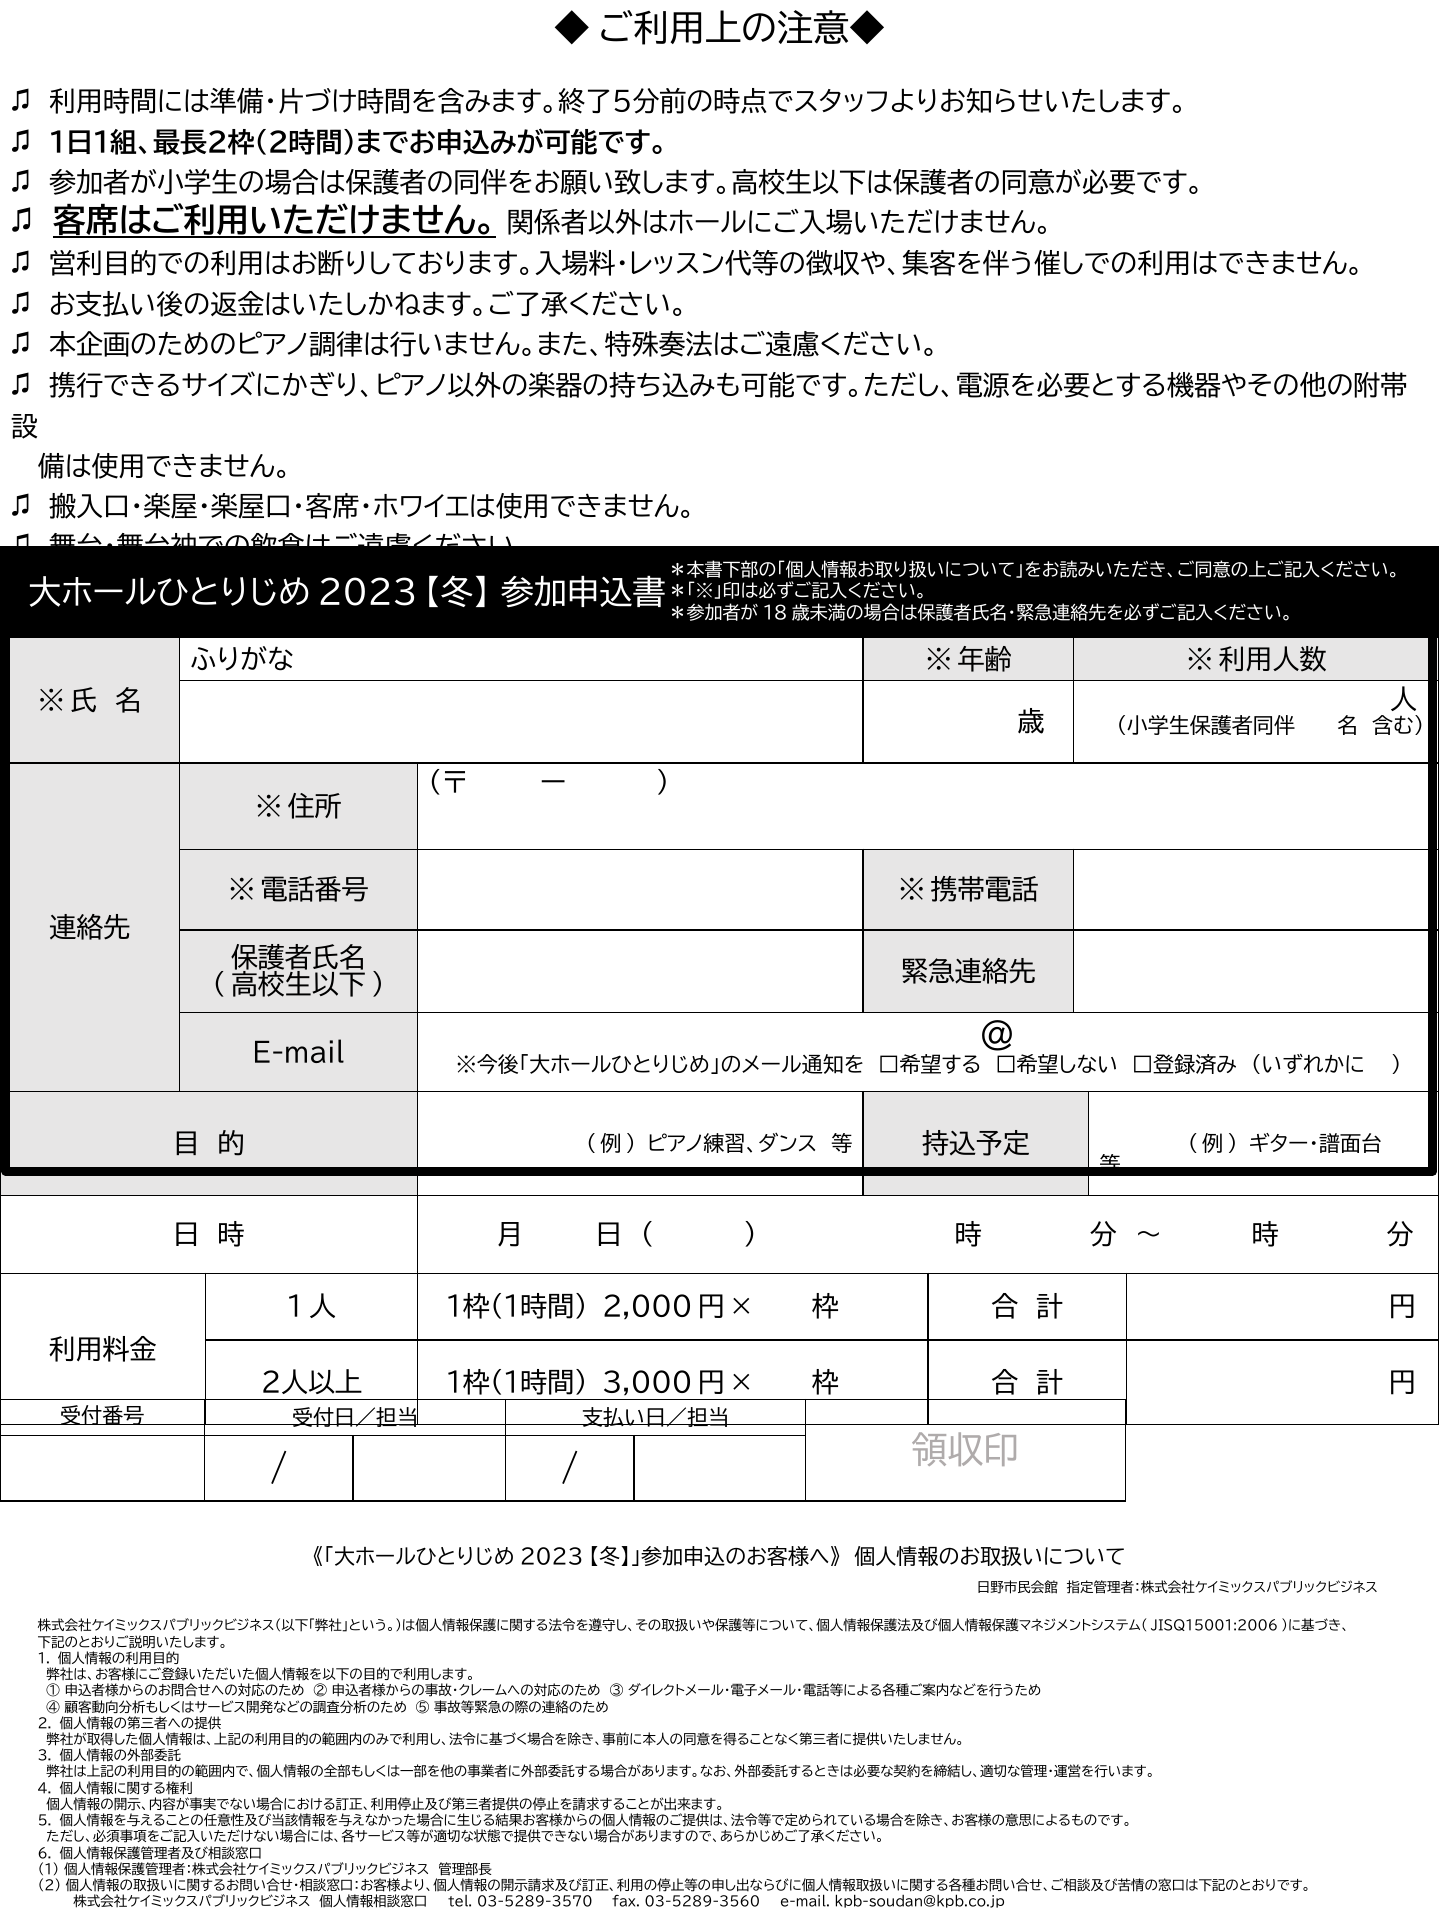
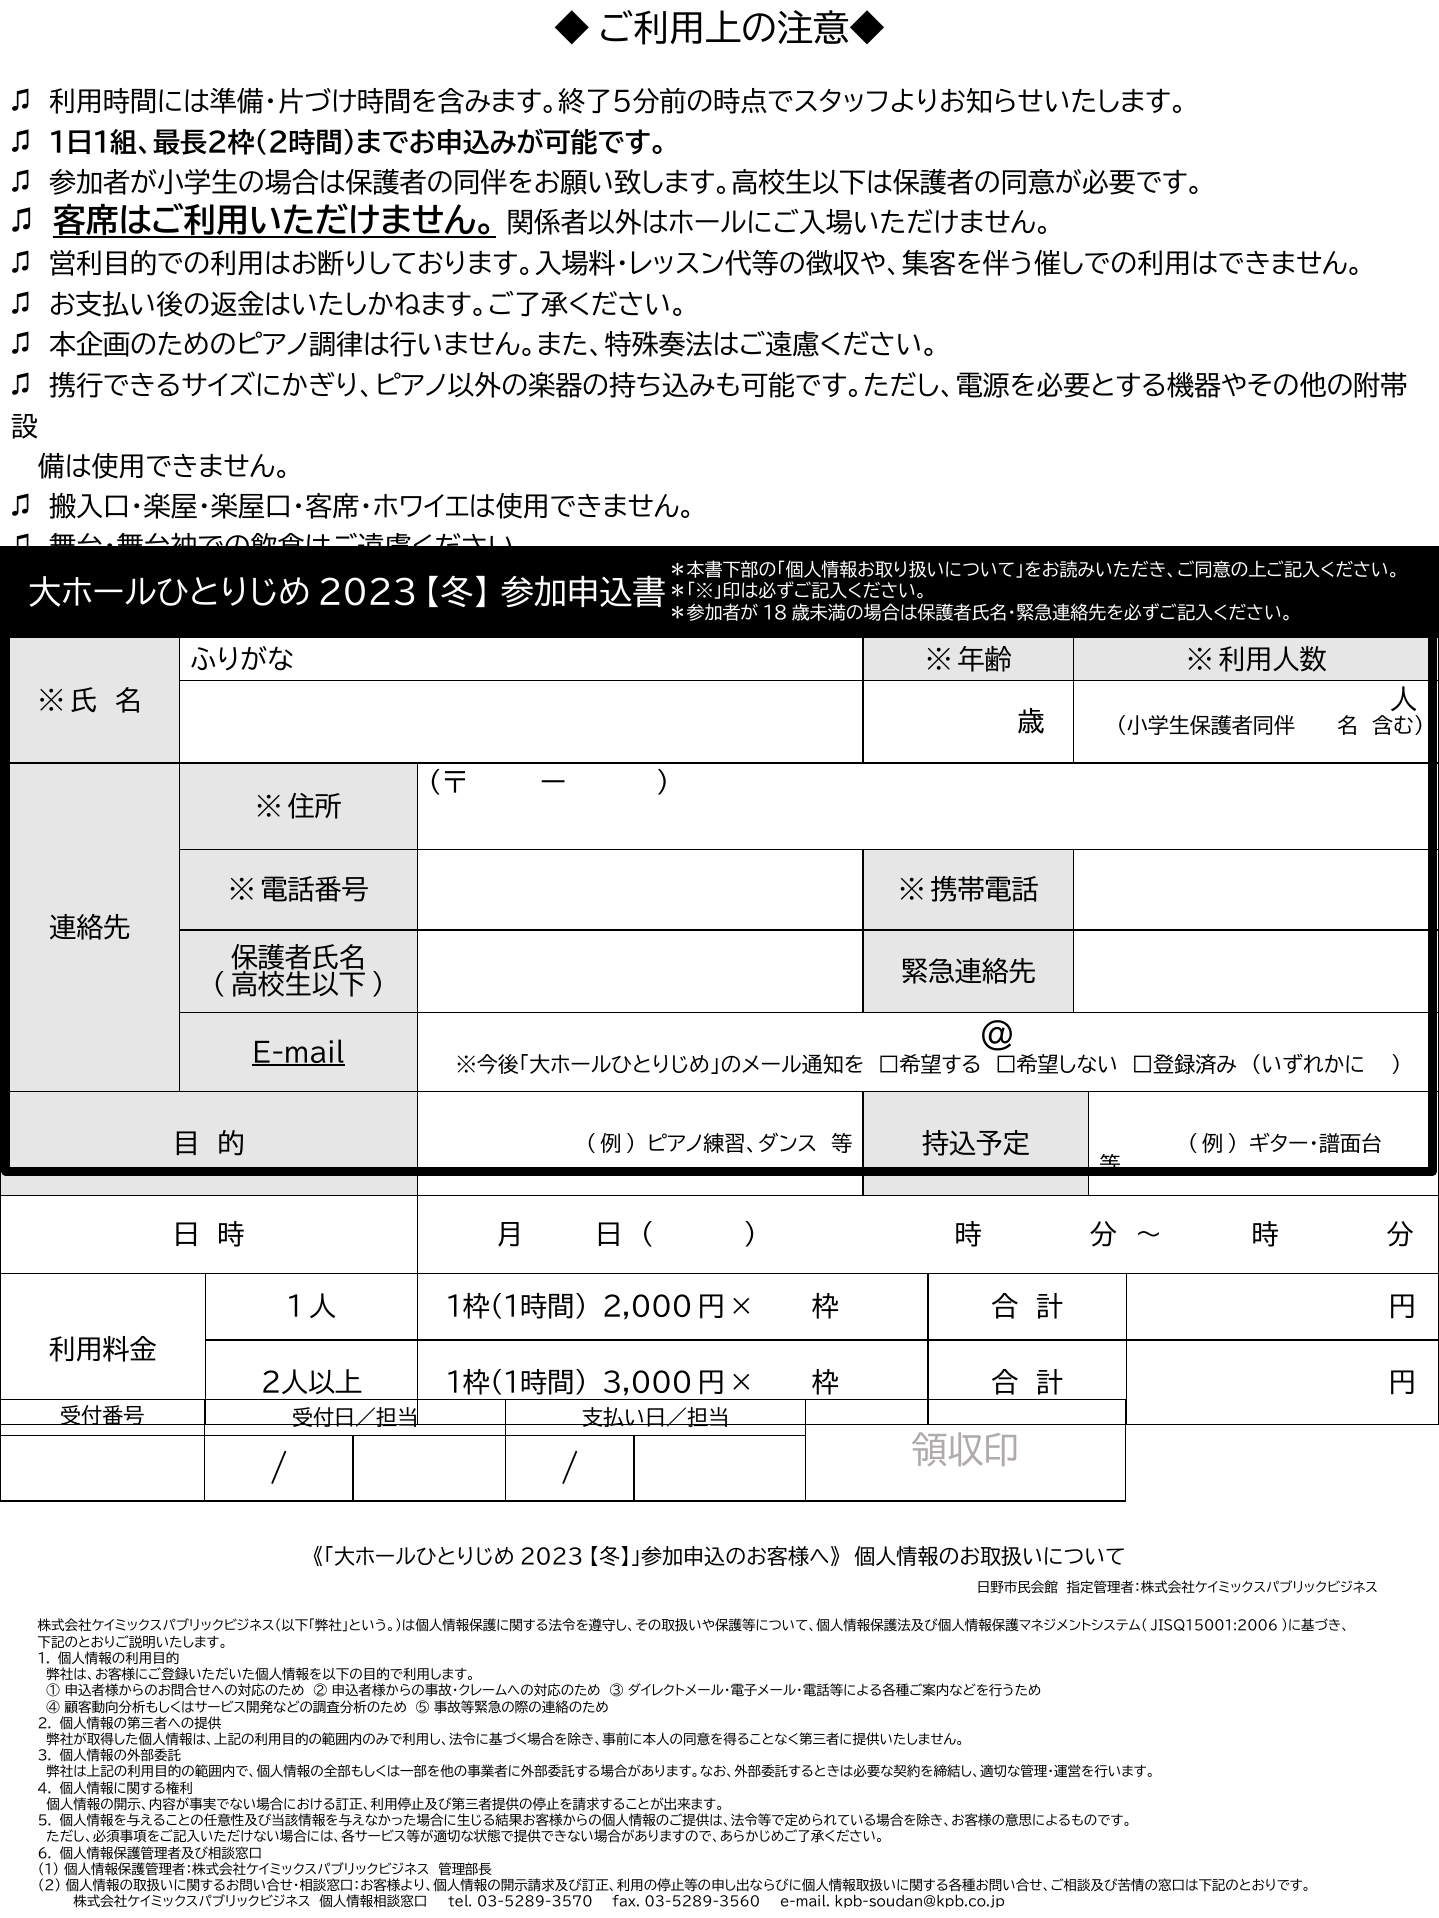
E-mail underline: none -> present (298, 1054)
